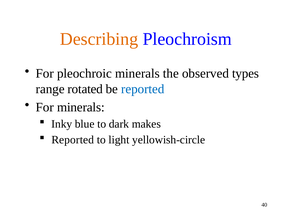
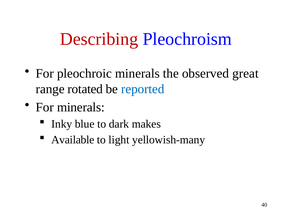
Describing colour: orange -> red (99, 39)
types: types -> great (245, 73)
Reported: Reported -> Available (73, 140)
yellowish-circle: yellowish-circle -> yellowish-many (169, 140)
